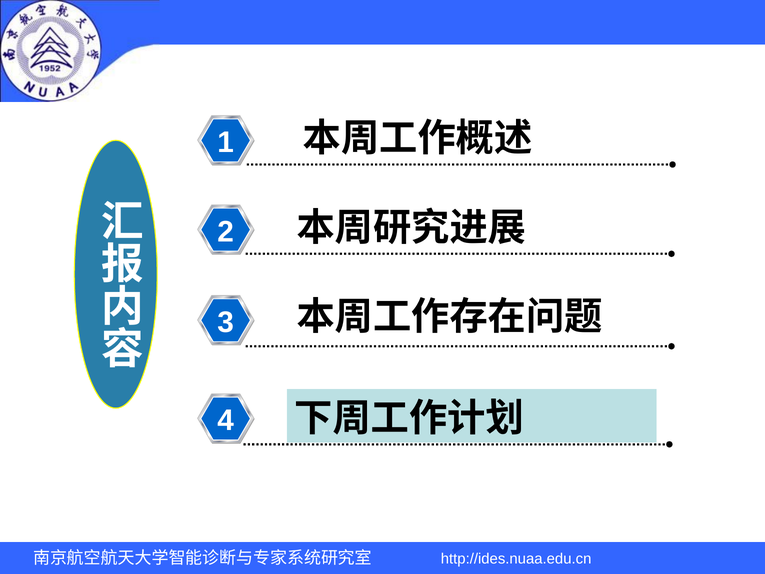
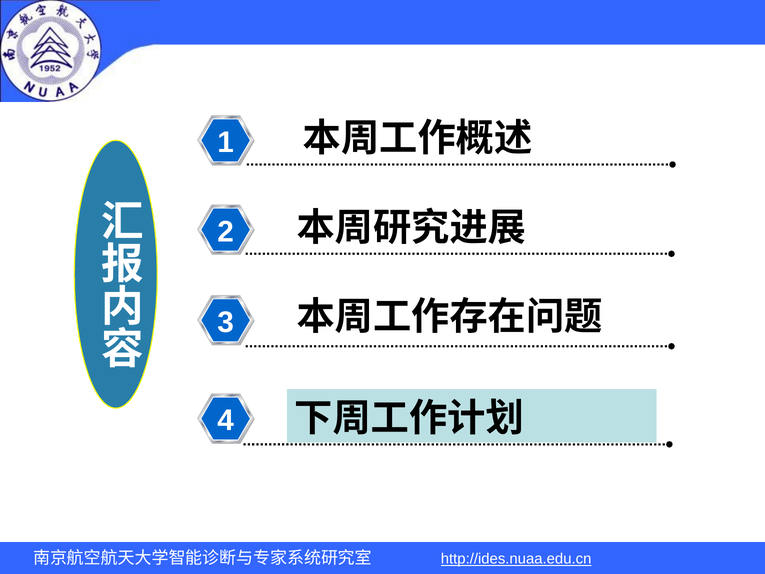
http://ides.nuaa.edu.cn underline: none -> present (516, 559)
